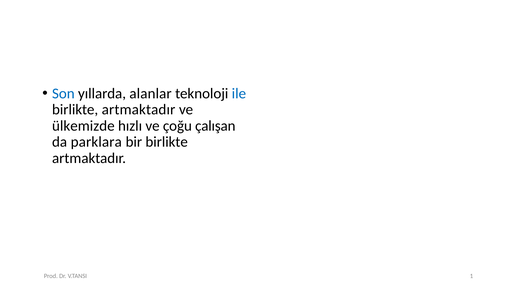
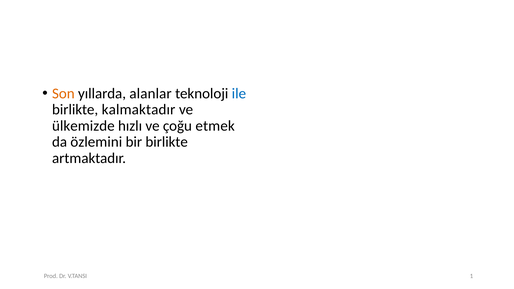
Son colour: blue -> orange (63, 93)
artmaktadır: artmaktadır -> kalmaktadır (139, 110)
çalışan: çalışan -> etmek (215, 126)
parklara: parklara -> özlemini (96, 142)
